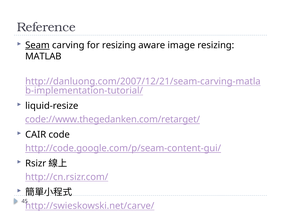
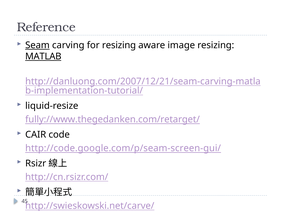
MATLAB underline: none -> present (43, 56)
code://www.thegedanken.com/retarget/: code://www.thegedanken.com/retarget/ -> fully://www.thegedanken.com/retarget/ (113, 119)
http://code.google.com/p/seam-content-gui/: http://code.google.com/p/seam-content-gui/ -> http://code.google.com/p/seam-screen-gui/ (123, 148)
